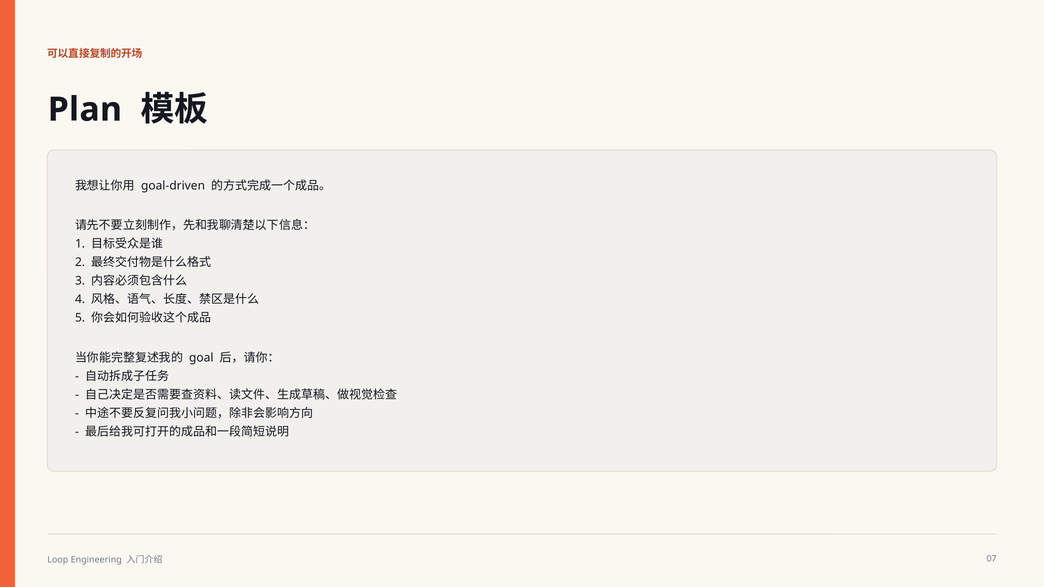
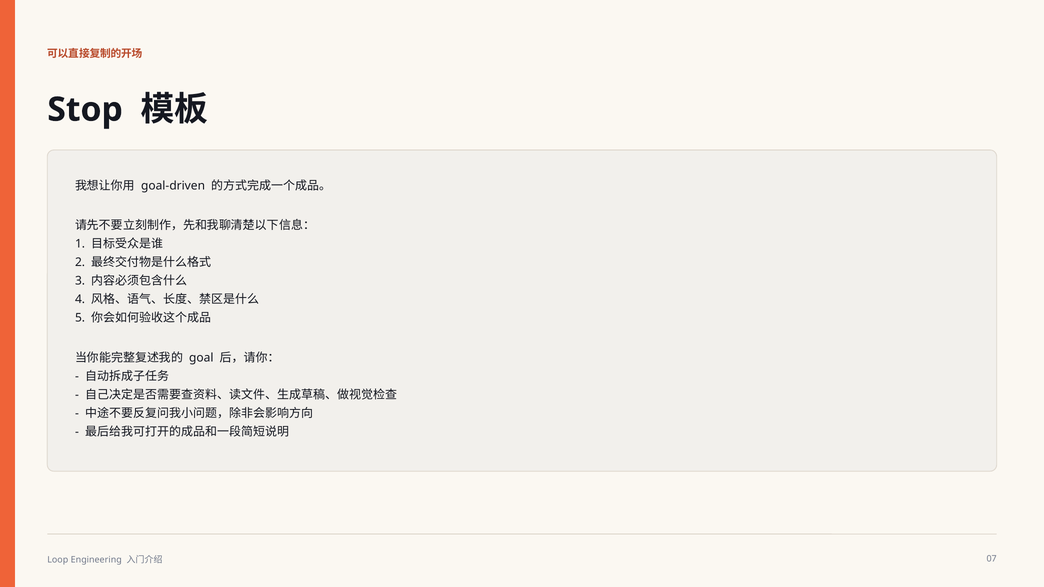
Plan: Plan -> Stop (85, 110)
